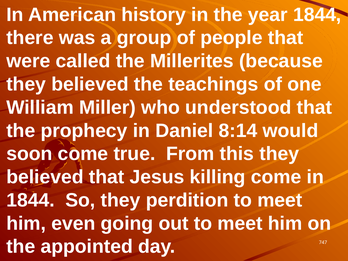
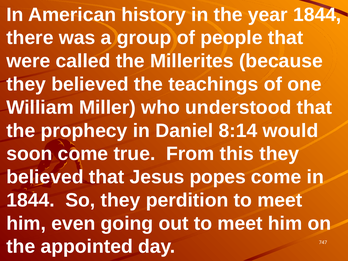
killing: killing -> popes (218, 177)
